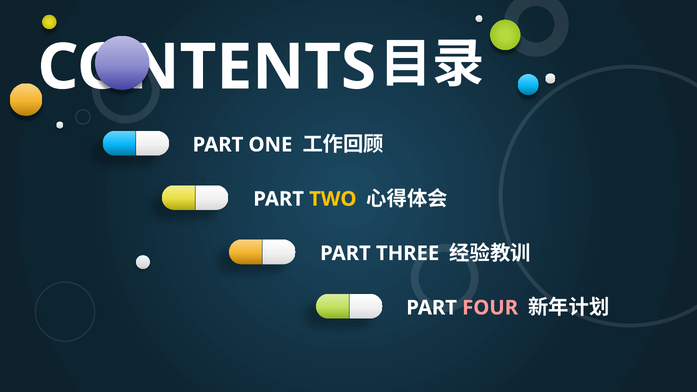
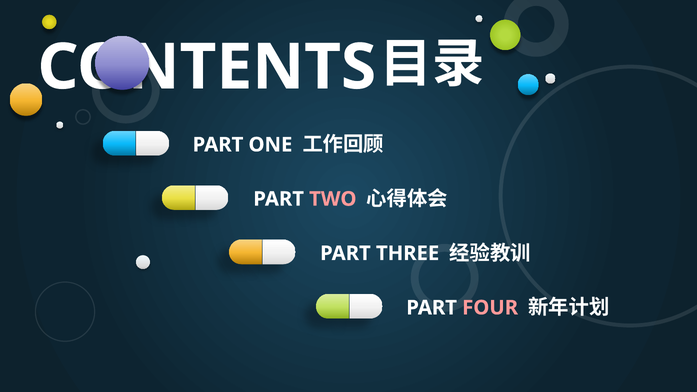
TWO colour: yellow -> pink (333, 199)
